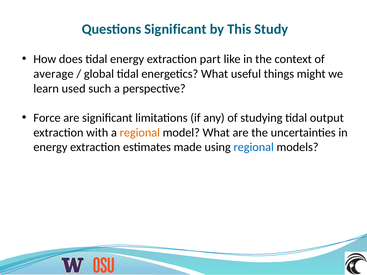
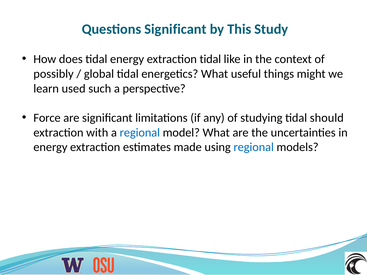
extraction part: part -> tidal (210, 59)
average: average -> possibly (54, 74)
output: output -> should (327, 118)
regional colour: orange -> blue (140, 133)
